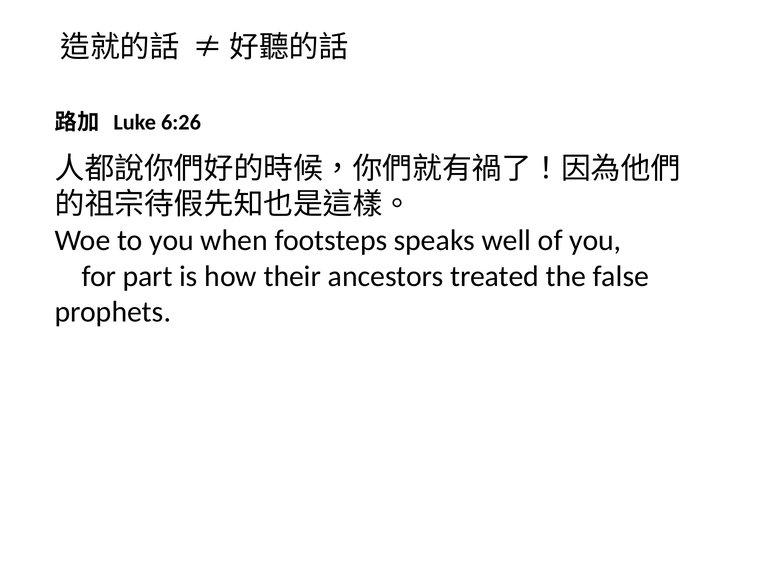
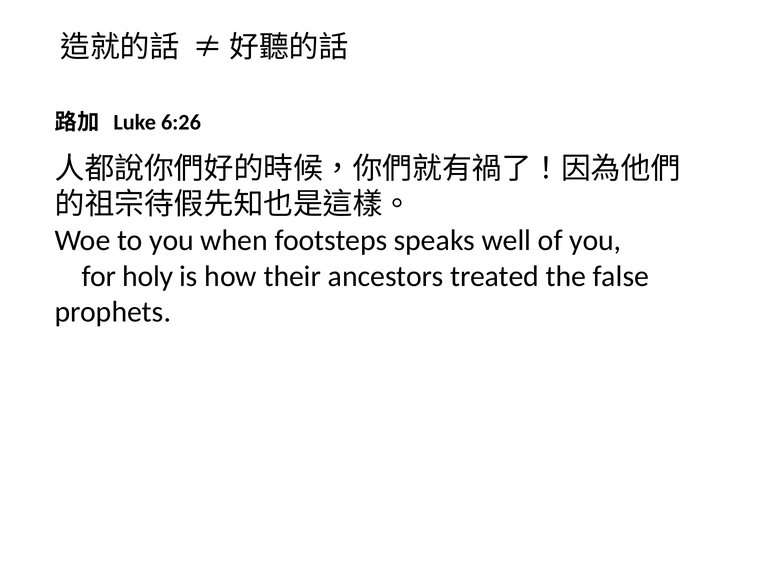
part: part -> holy (148, 276)
